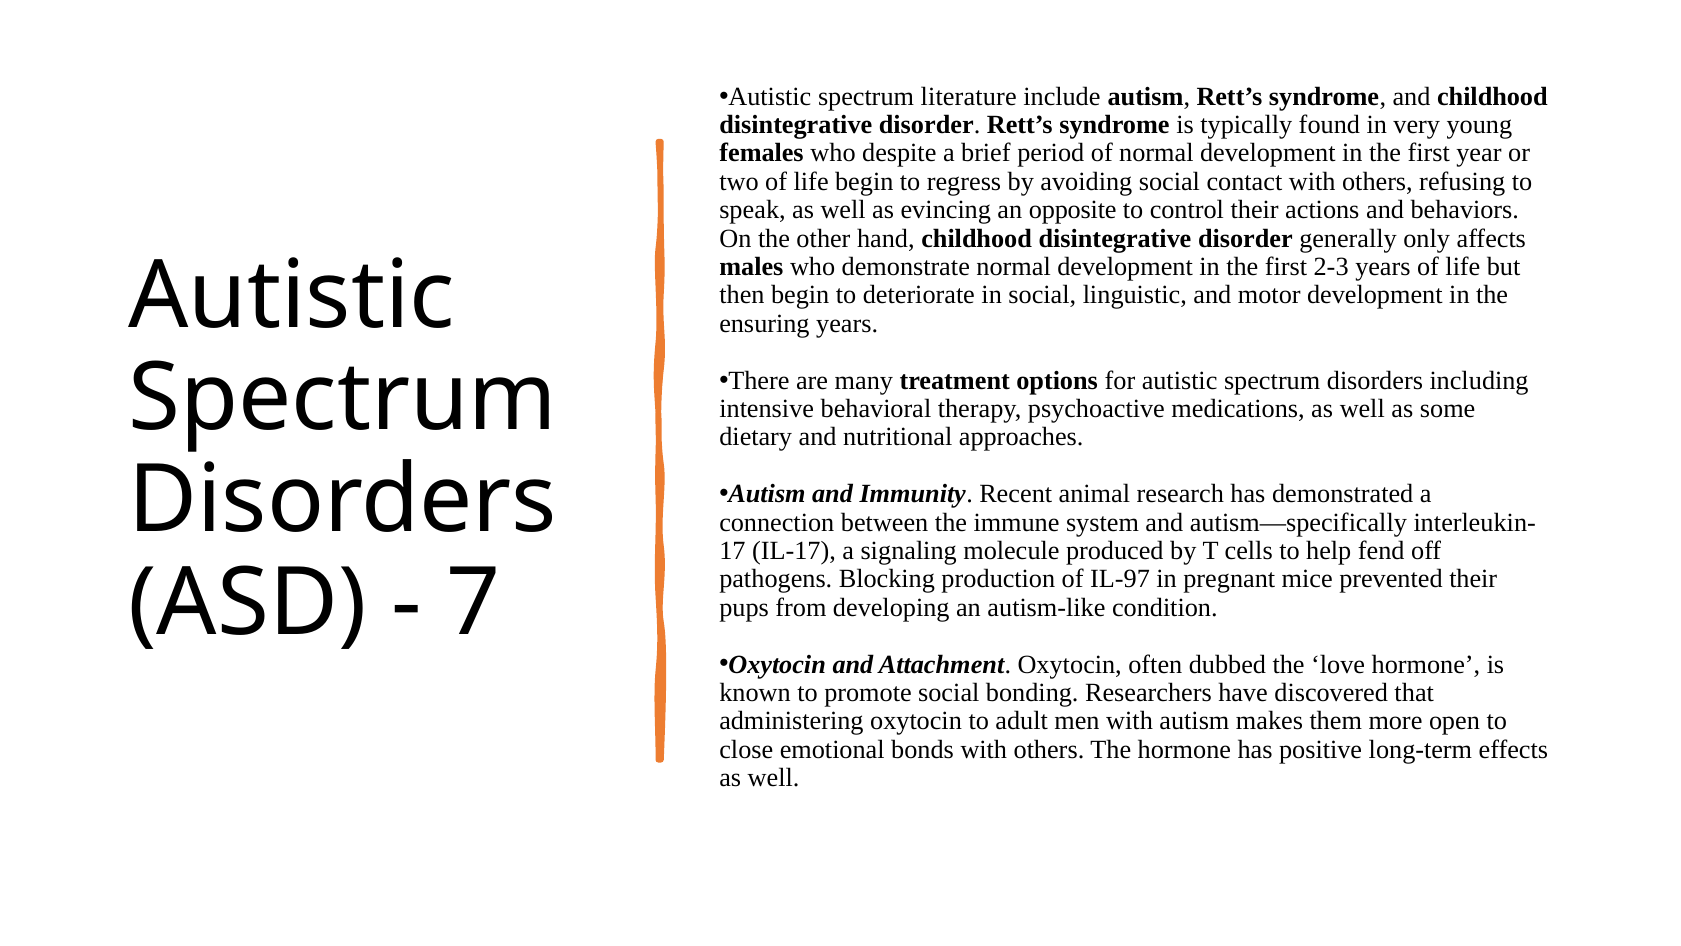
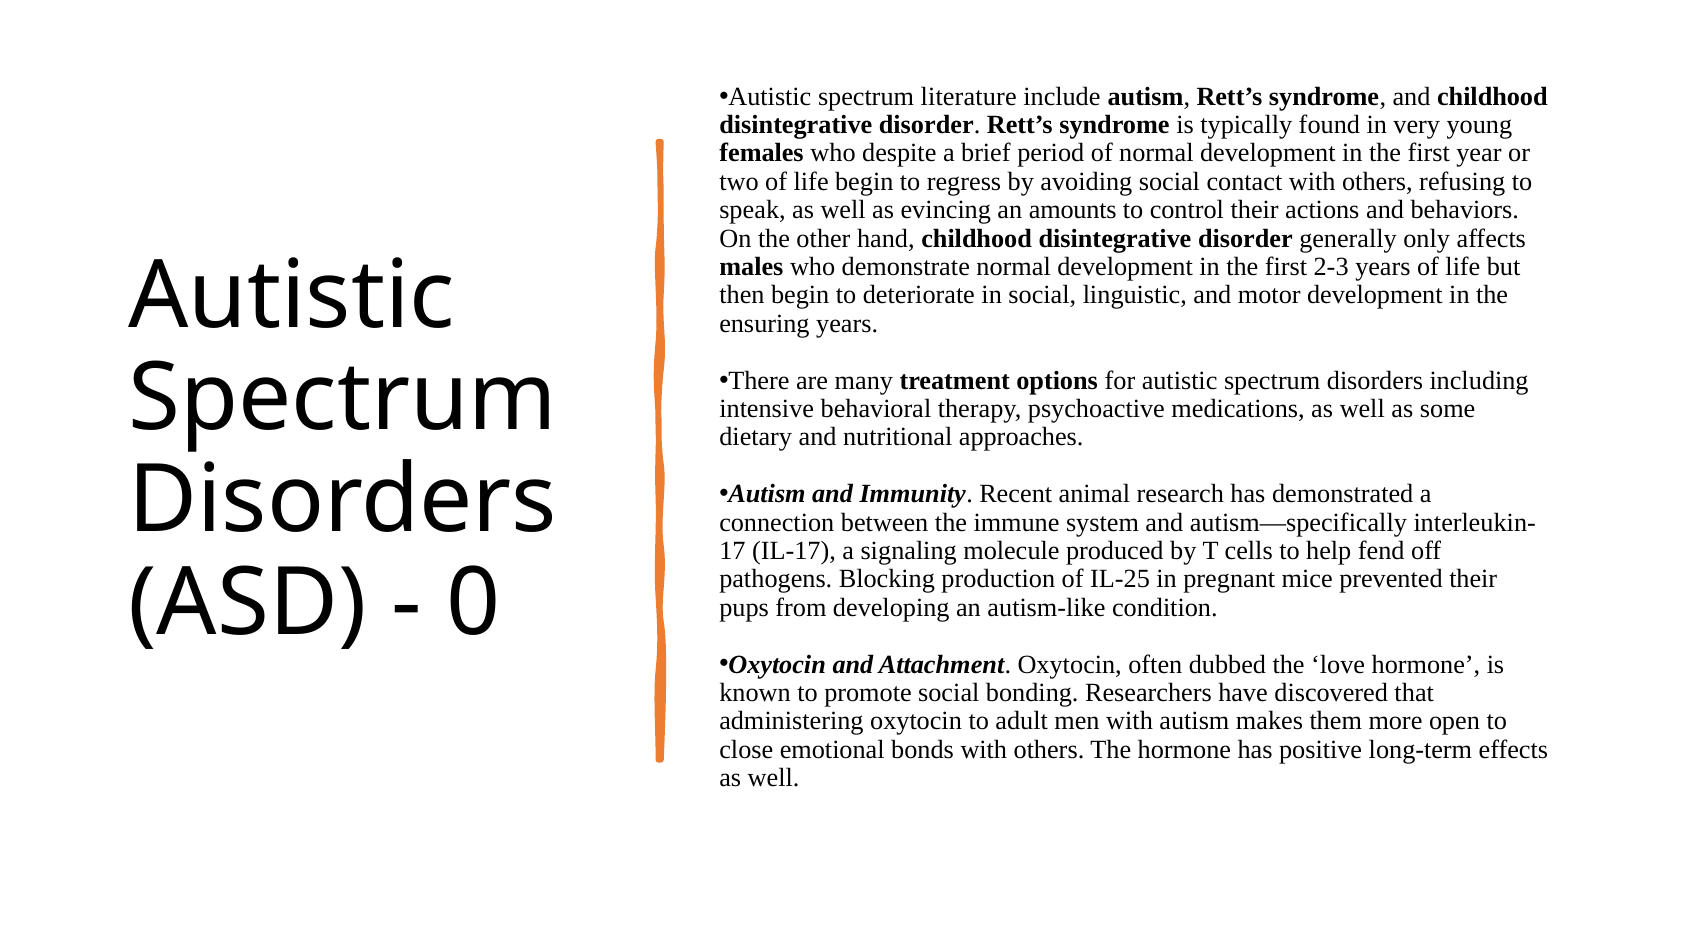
opposite: opposite -> amounts (1073, 210)
IL-97: IL-97 -> IL-25 (1120, 579)
7: 7 -> 0 (473, 603)
